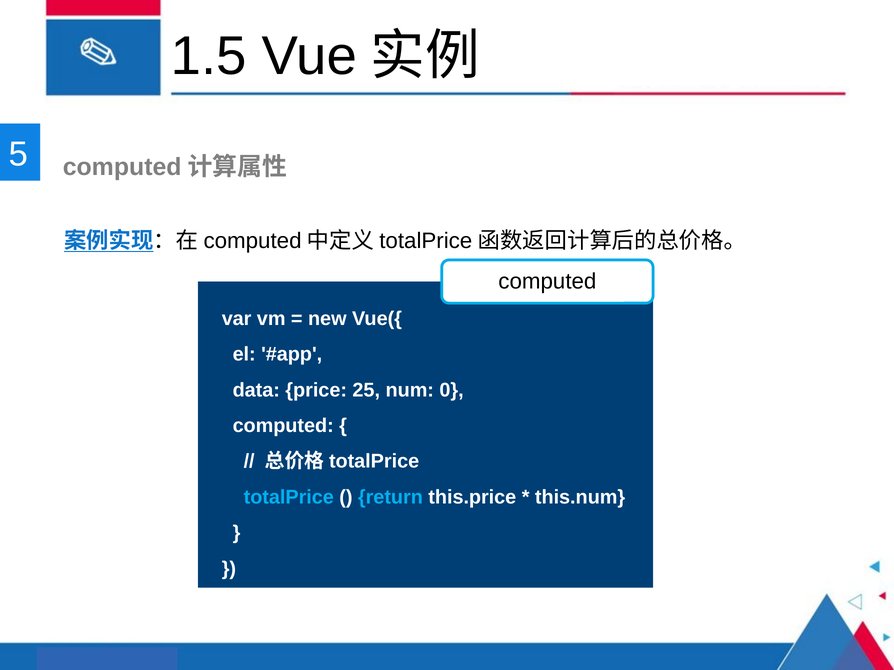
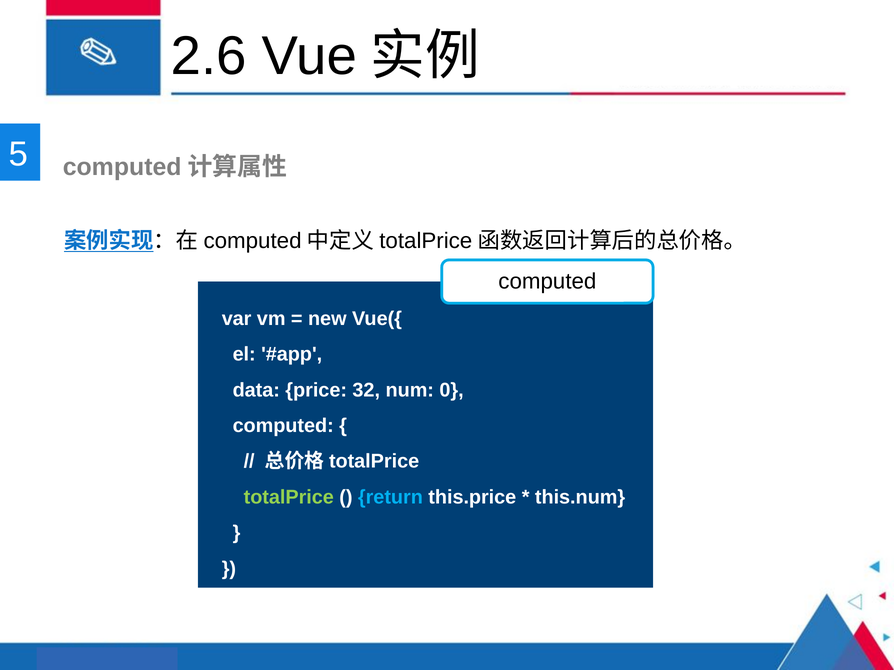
1.5: 1.5 -> 2.6 (209, 56)
25: 25 -> 32 (366, 390)
totalPrice colour: light blue -> light green (289, 497)
